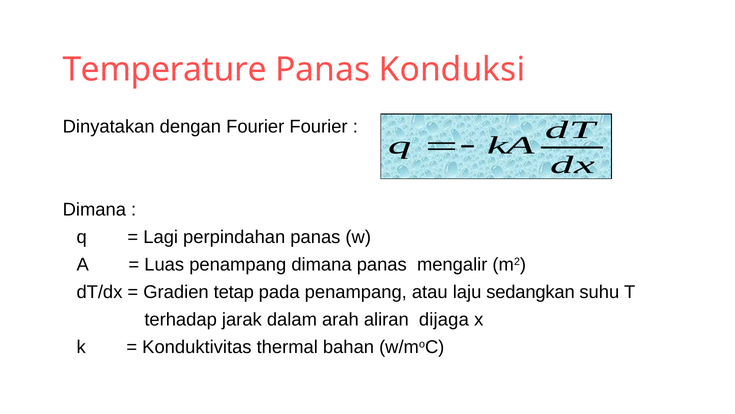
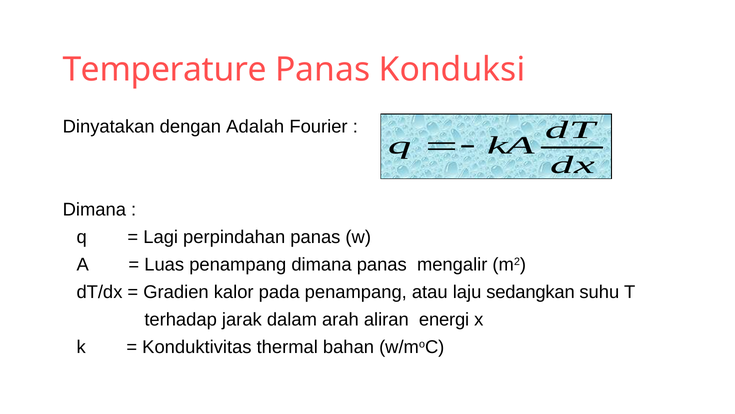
dengan Fourier: Fourier -> Adalah (255, 127)
tetap: tetap -> kalor (234, 292)
dijaga: dijaga -> energi (444, 319)
